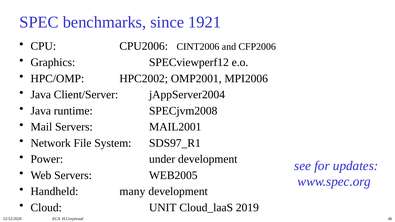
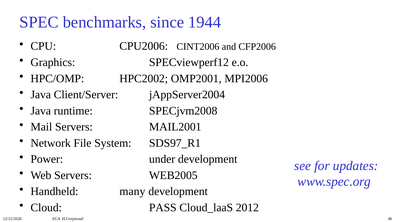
1921: 1921 -> 1944 (205, 22)
UNIT: UNIT -> PASS (163, 208)
2019: 2019 -> 2012 (247, 208)
